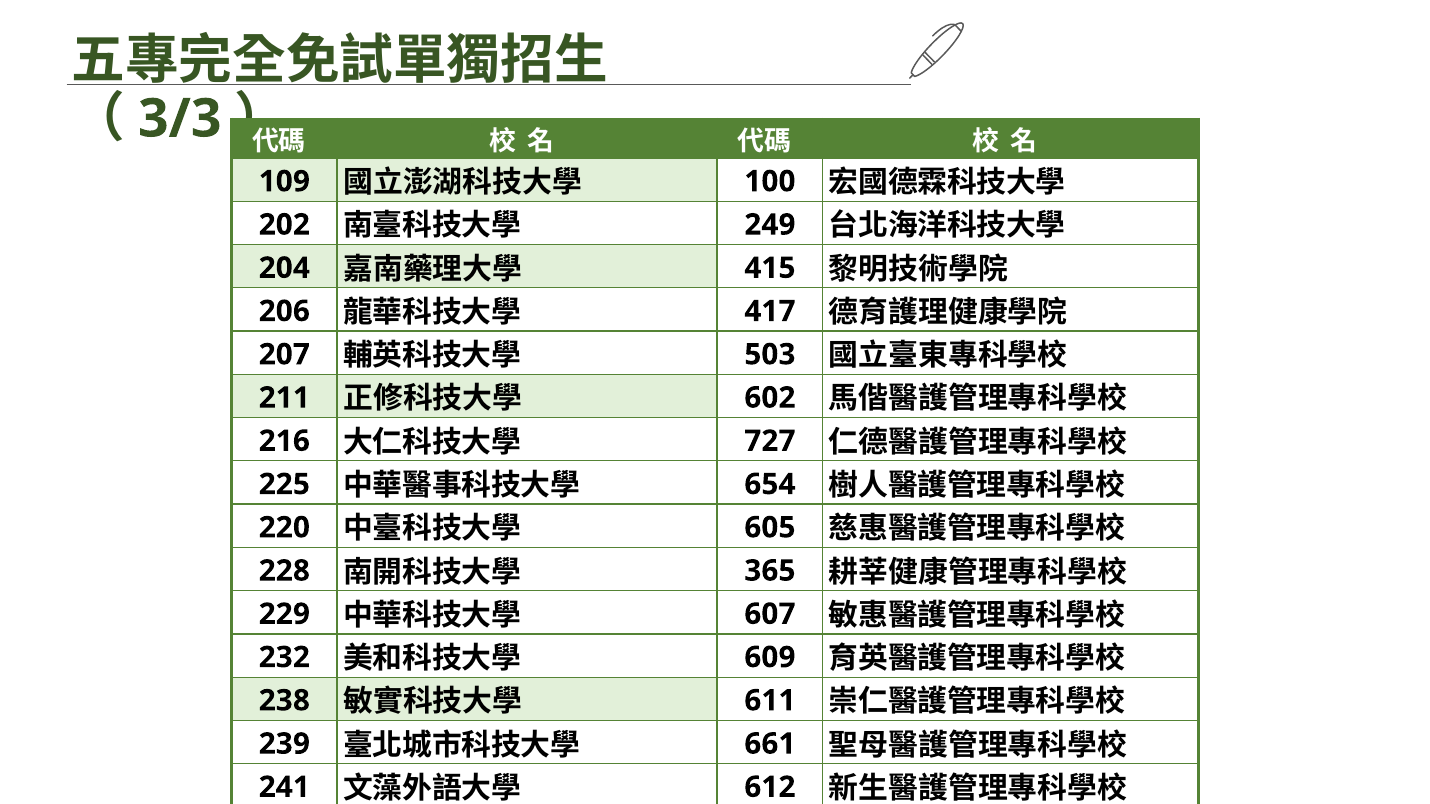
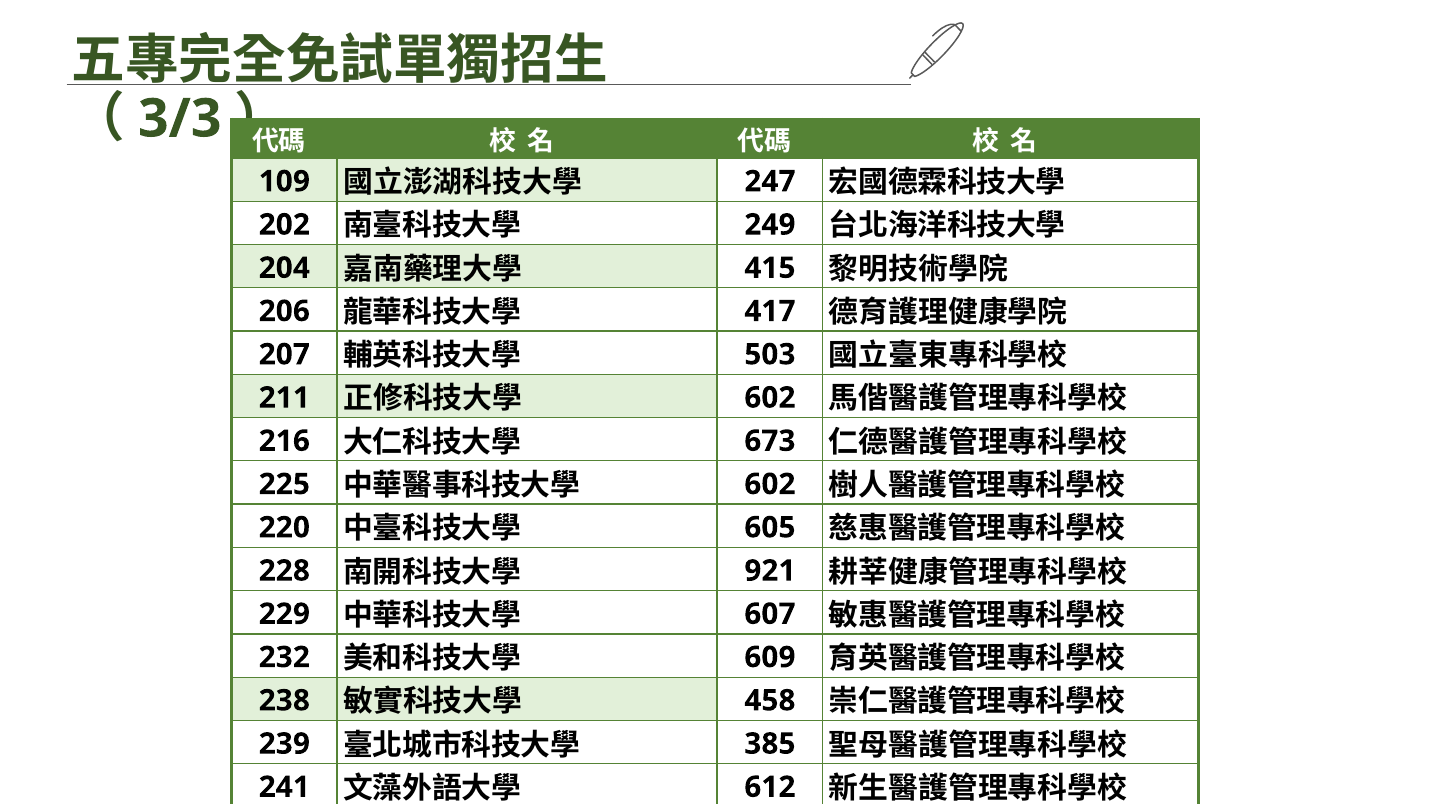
100: 100 -> 247 (770, 182)
727: 727 -> 673 (770, 441)
654: 654 -> 602 (770, 484)
365: 365 -> 921 (770, 571)
611: 611 -> 458 (770, 701)
661: 661 -> 385 (770, 744)
